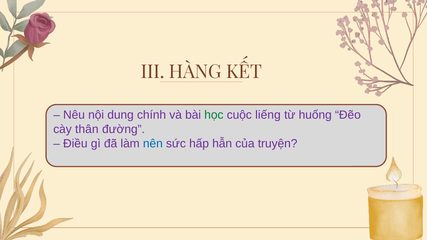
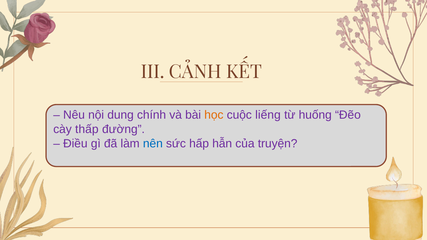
HÀNG: HÀNG -> CẢNH (195, 72)
học colour: green -> orange (214, 115)
thân: thân -> thấp (87, 129)
